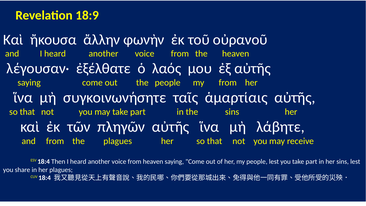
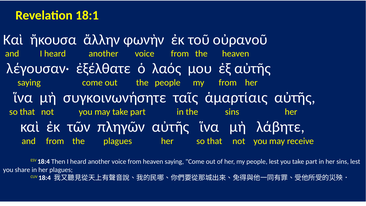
18:9: 18:9 -> 18:1 (87, 15)
